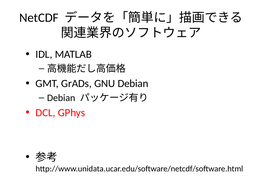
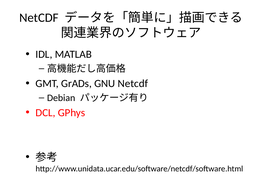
GNU Debian: Debian -> Netcdf (133, 84)
